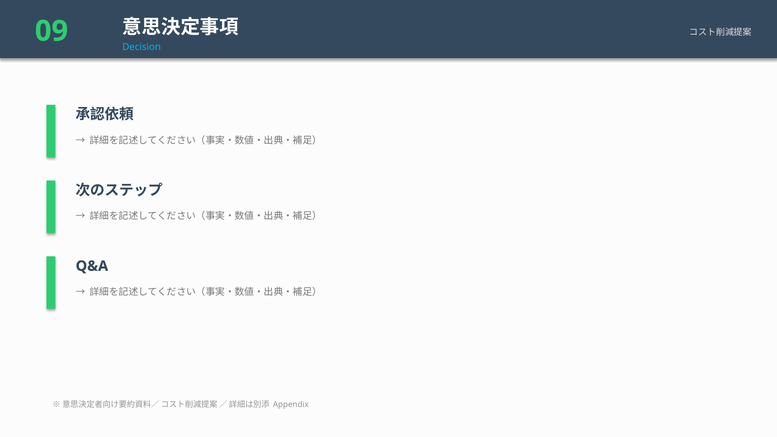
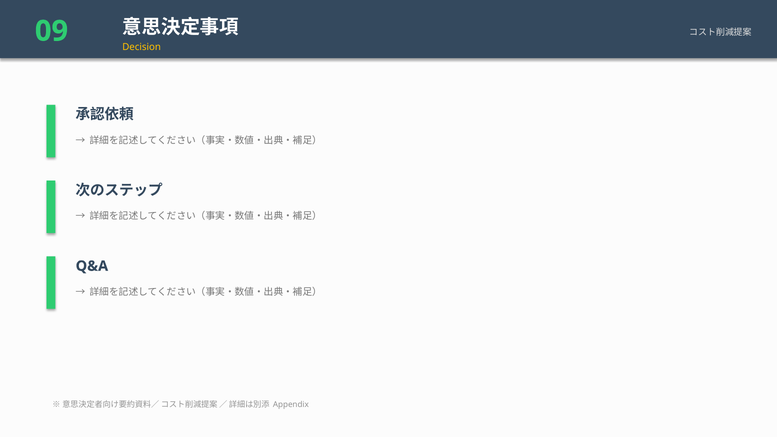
Decision colour: light blue -> yellow (142, 47)
